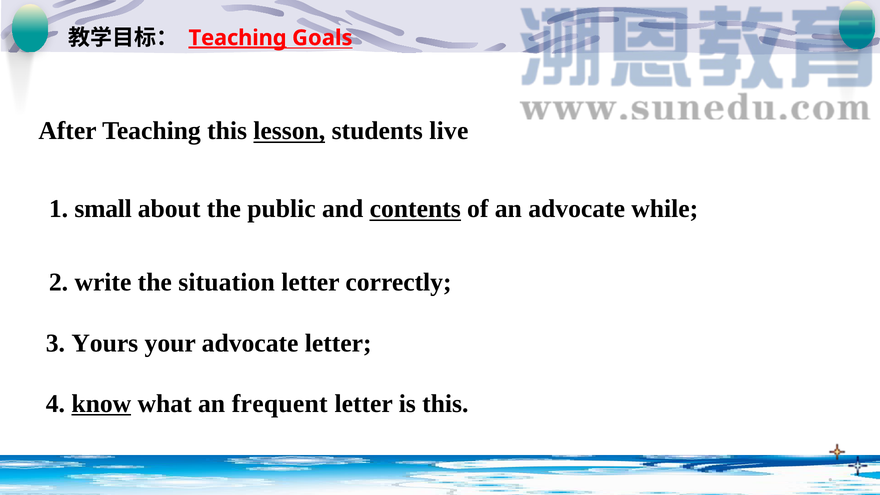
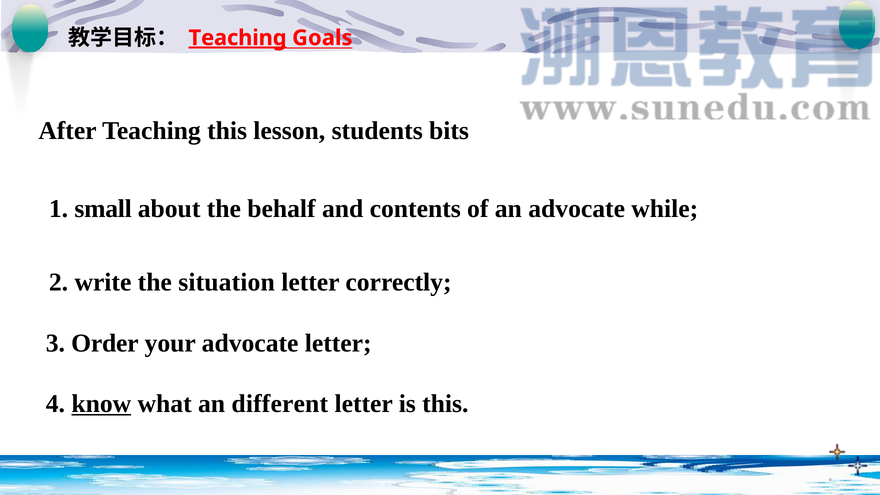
lesson underline: present -> none (289, 131)
live: live -> bits (449, 131)
public: public -> behalf (281, 209)
contents underline: present -> none (415, 209)
Yours: Yours -> Order (105, 343)
frequent: frequent -> different (280, 404)
